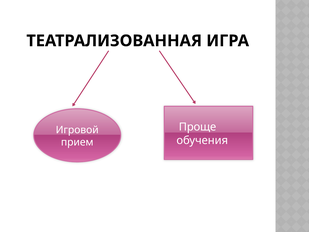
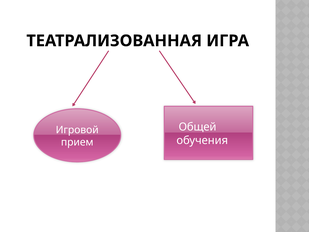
Проще: Проще -> Общей (197, 127)
